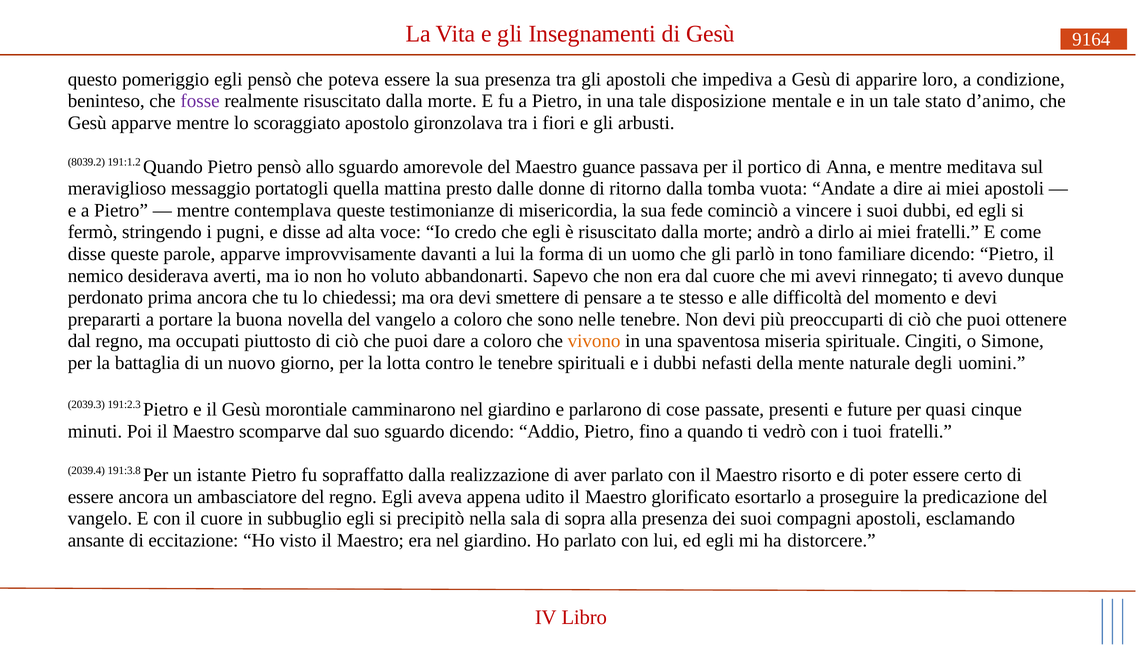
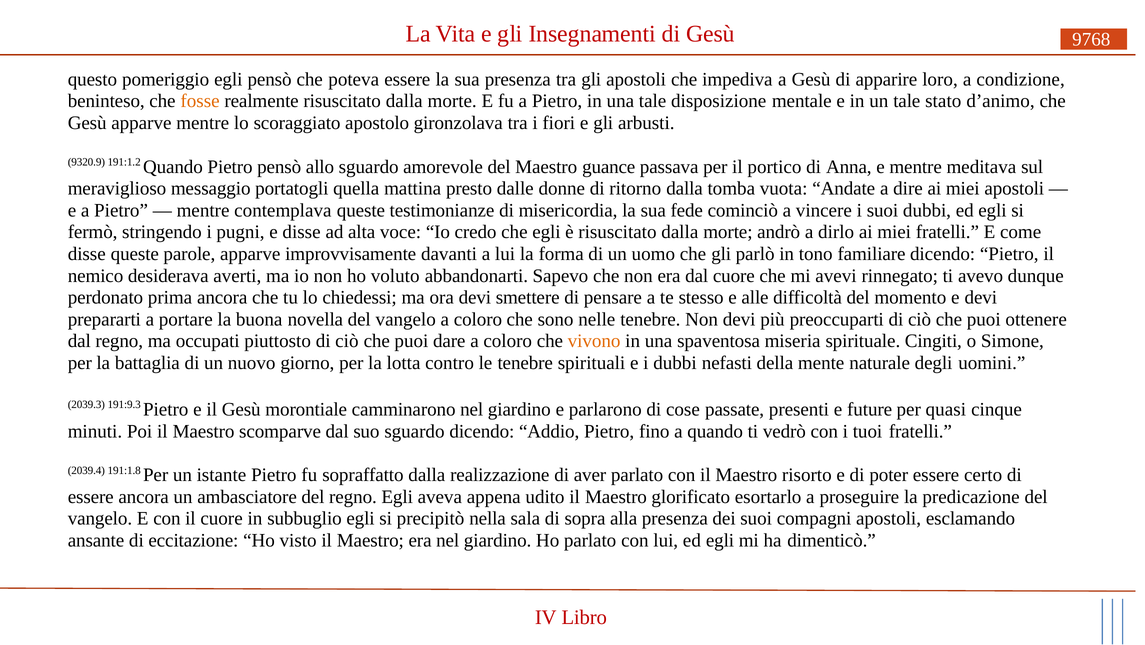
9164: 9164 -> 9768 (1091, 39)
fosse colour: purple -> orange (200, 101)
8039.2: 8039.2 -> 9320.9 (86, 162)
191:2.3: 191:2.3 -> 191:9.3 (124, 405)
191:3.8: 191:3.8 -> 191:1.8 (124, 470)
distorcere: distorcere -> dimenticò (832, 540)
